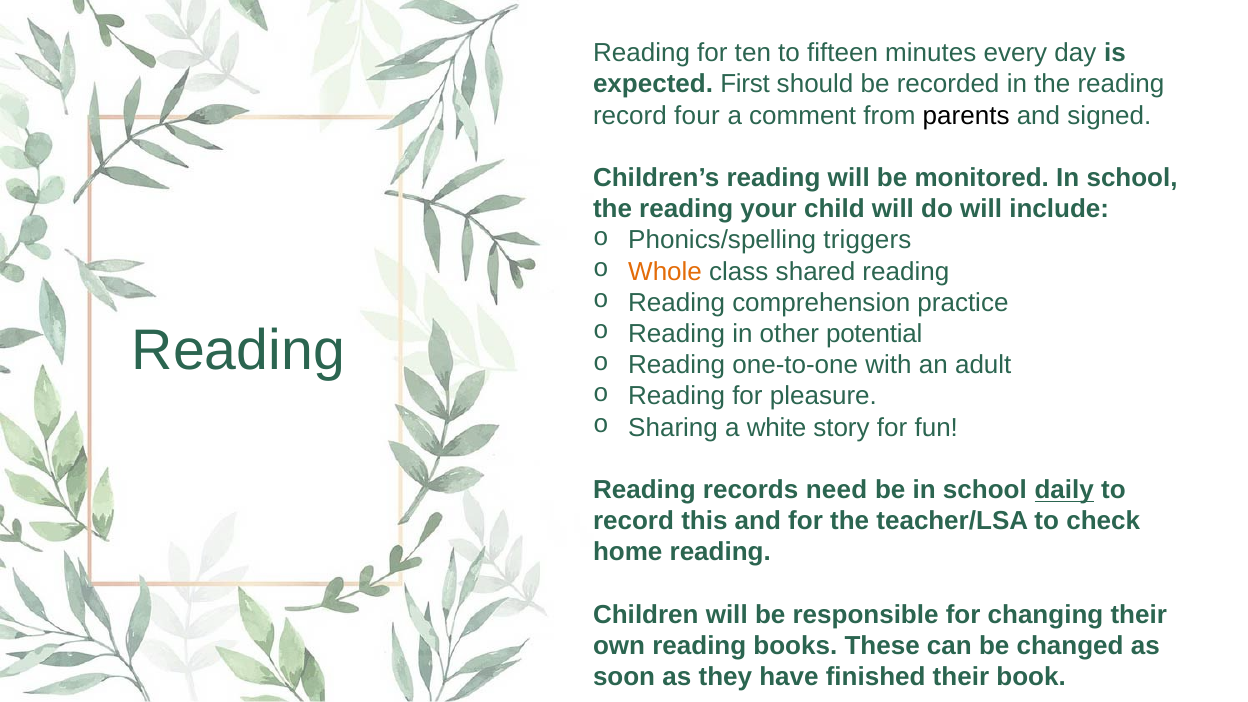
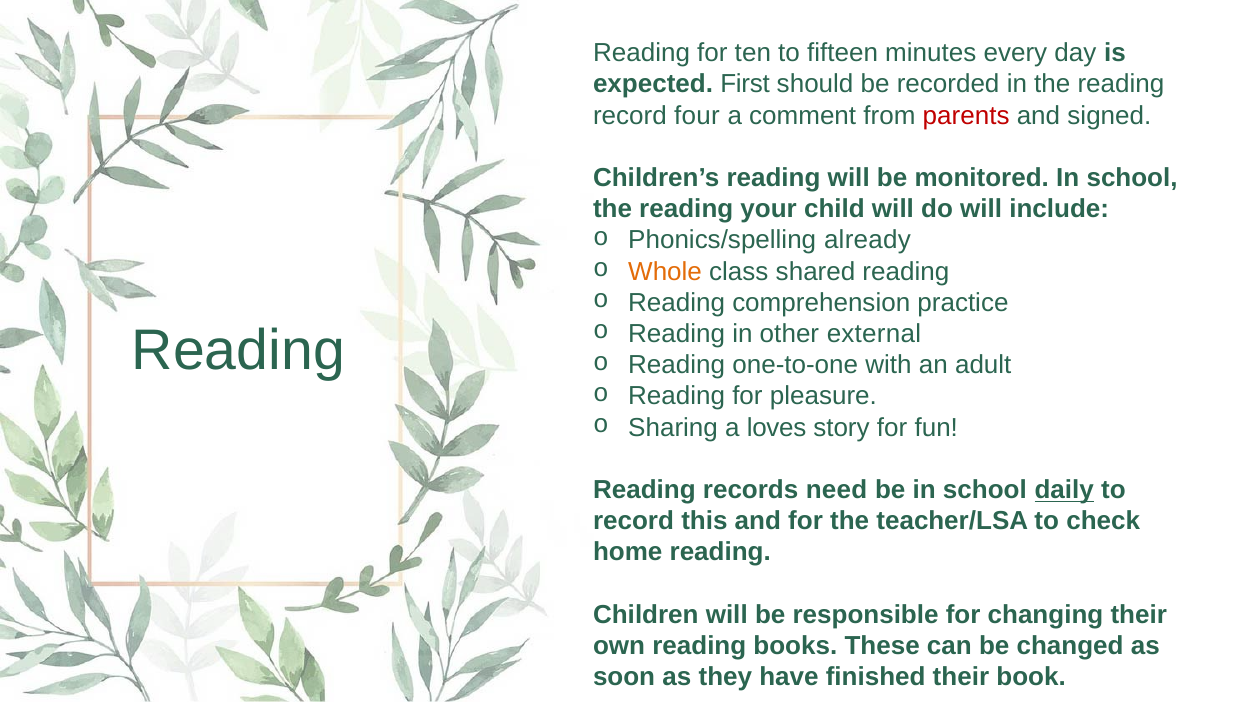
parents colour: black -> red (966, 115)
triggers: triggers -> already (867, 240)
potential: potential -> external (874, 334)
white: white -> loves (777, 428)
